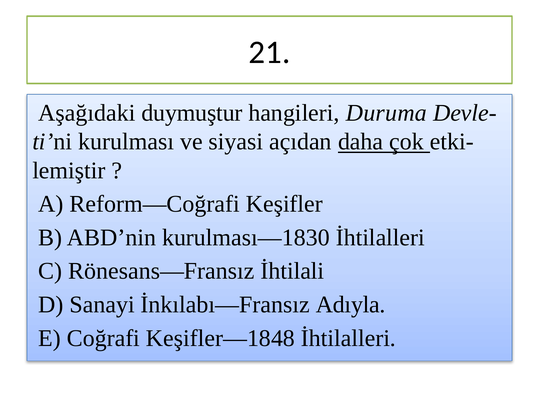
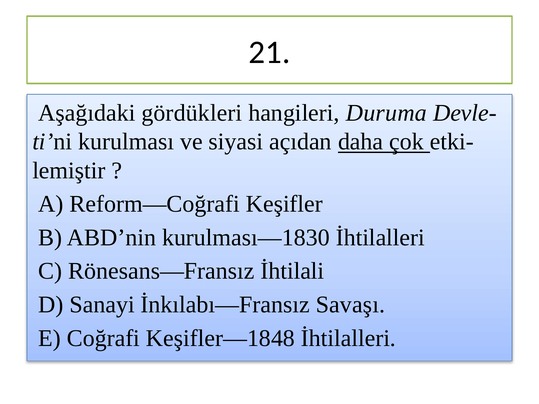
duymuştur: duymuştur -> gördükleri (192, 113)
Adıyla: Adıyla -> Savaşı (350, 305)
